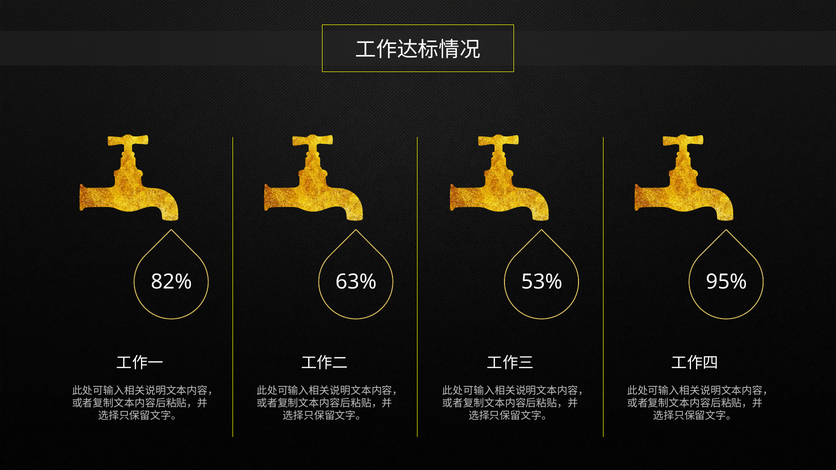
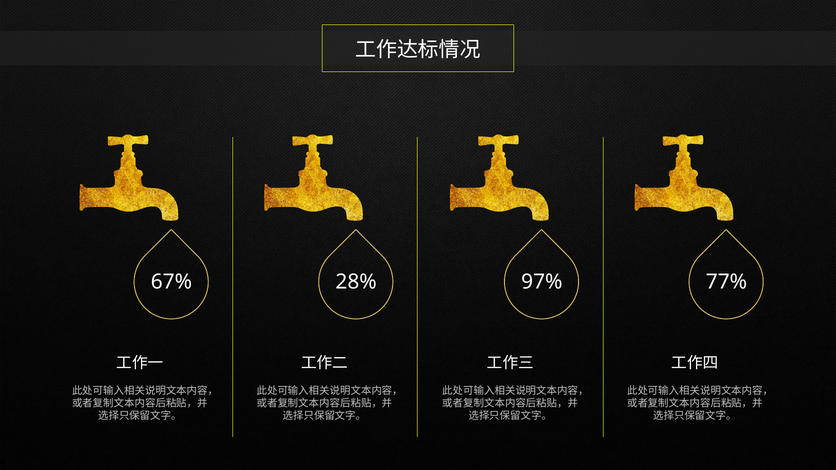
82%: 82% -> 67% (171, 282)
63%: 63% -> 28% (356, 282)
53%: 53% -> 97% (542, 282)
95%: 95% -> 77% (726, 282)
